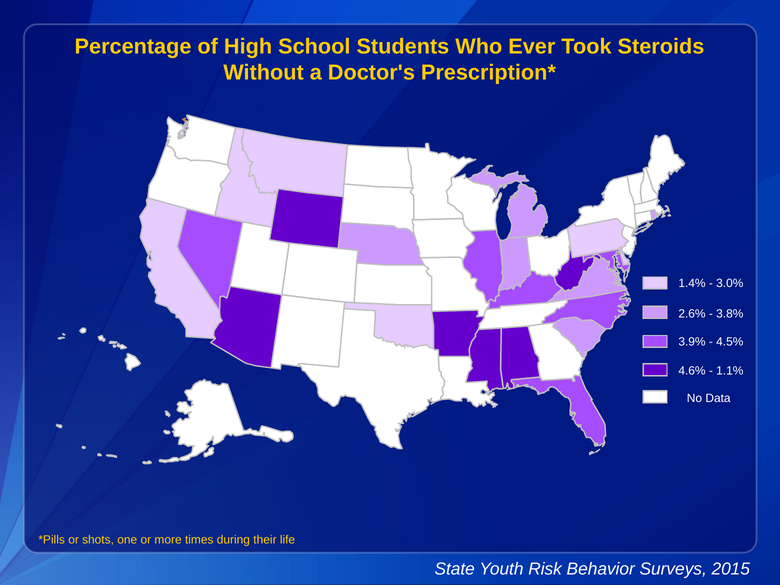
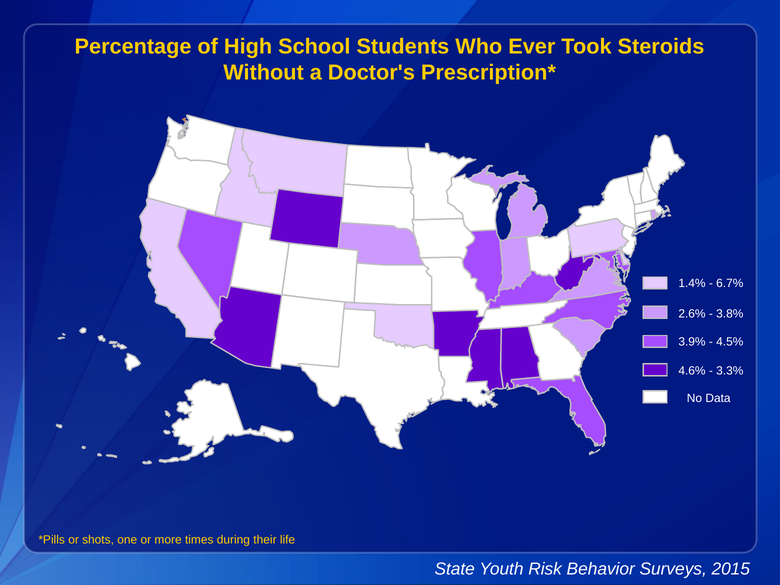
3.0%: 3.0% -> 6.7% (730, 283)
1.1%: 1.1% -> 3.3% (730, 371)
